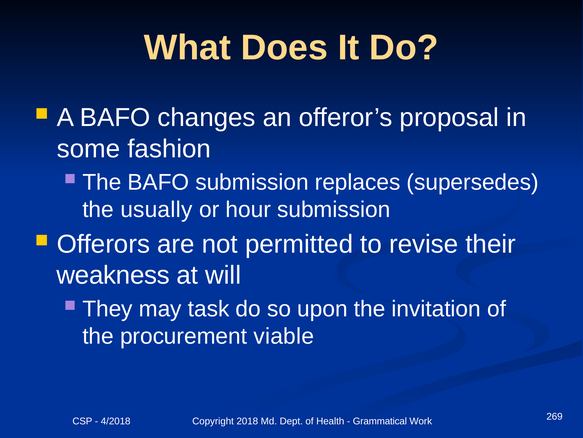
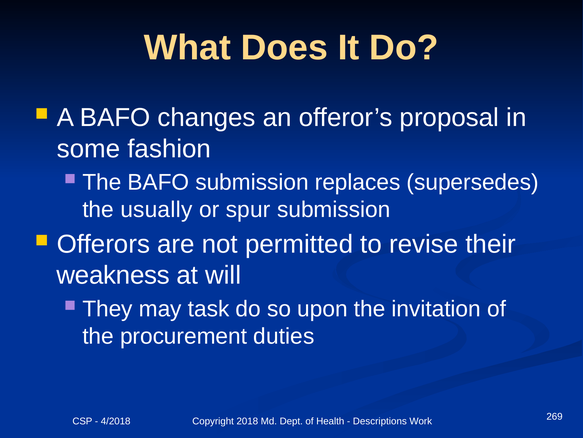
hour: hour -> spur (248, 209)
viable: viable -> duties (284, 336)
Grammatical: Grammatical -> Descriptions (380, 421)
